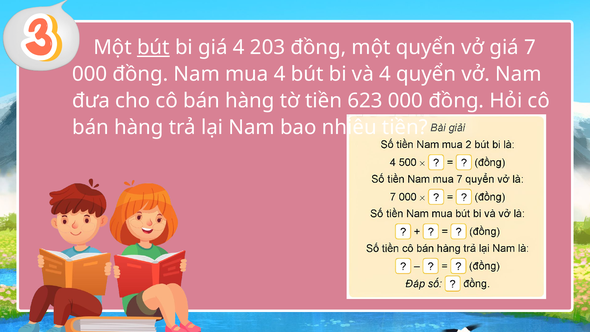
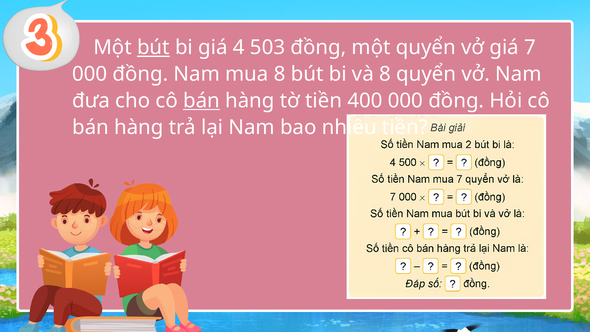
203: 203 -> 503 (268, 47)
mua 4: 4 -> 8 (280, 74)
và 4: 4 -> 8 (385, 74)
bán underline: none -> present (201, 101)
623: 623 -> 400 (365, 101)
